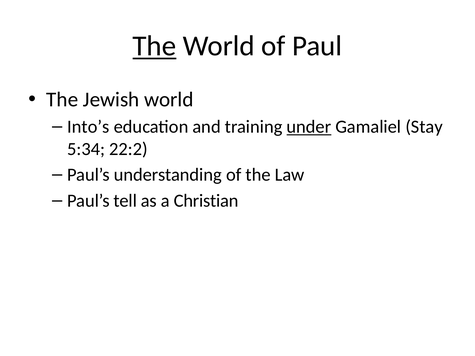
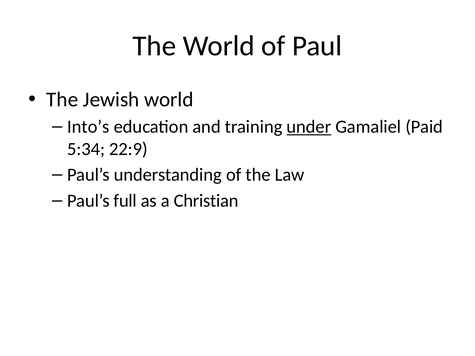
The underline: present -> none (154, 46)
Stay: Stay -> Paid (424, 127)
22:2: 22:2 -> 22:9 (128, 149)
tell: tell -> full (125, 201)
